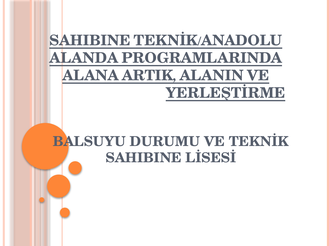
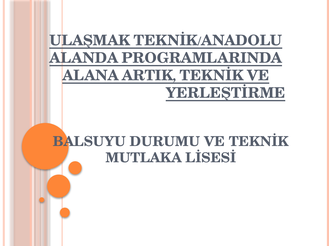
SAHIBINE: SAHIBINE -> ULAŞMAK (90, 41)
ALANIN: ALANIN -> TEKNİK (212, 76)
SAHIBINE: SAHIBINE -> MUTLAKA (144, 158)
